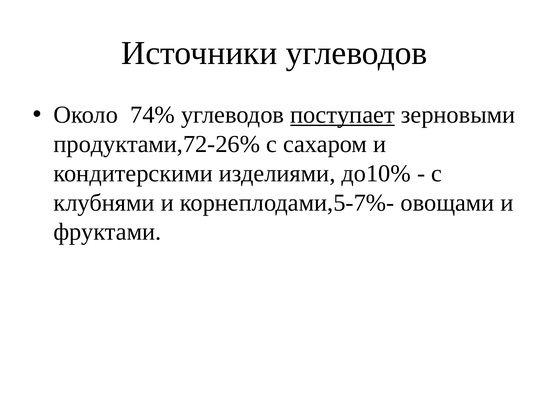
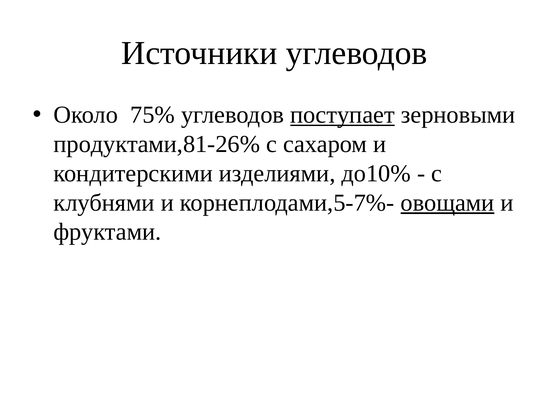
74%: 74% -> 75% (153, 115)
продуктами,72-26%: продуктами,72-26% -> продуктами,81-26% (157, 144)
овощами underline: none -> present (447, 203)
